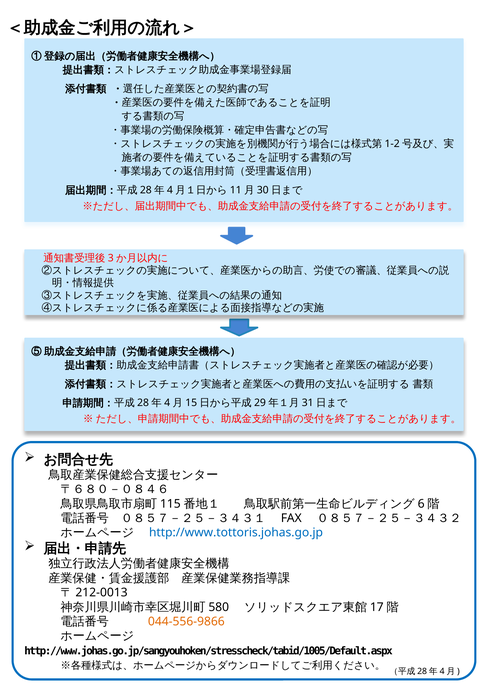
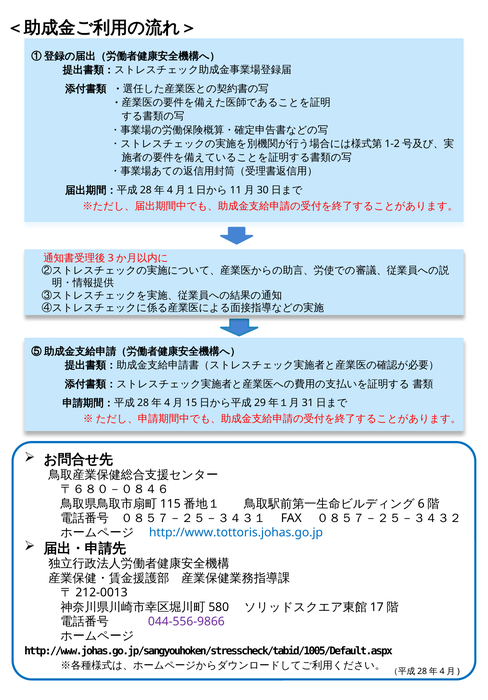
044-556-9866 colour: orange -> purple (186, 622)
